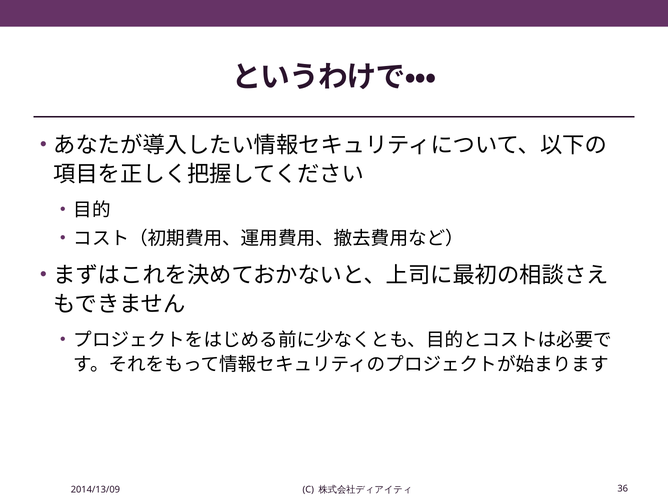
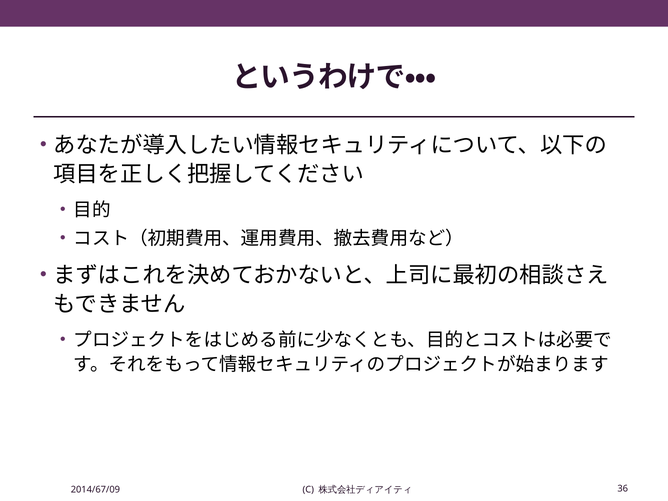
2014/13/09: 2014/13/09 -> 2014/67/09 (95, 490)
